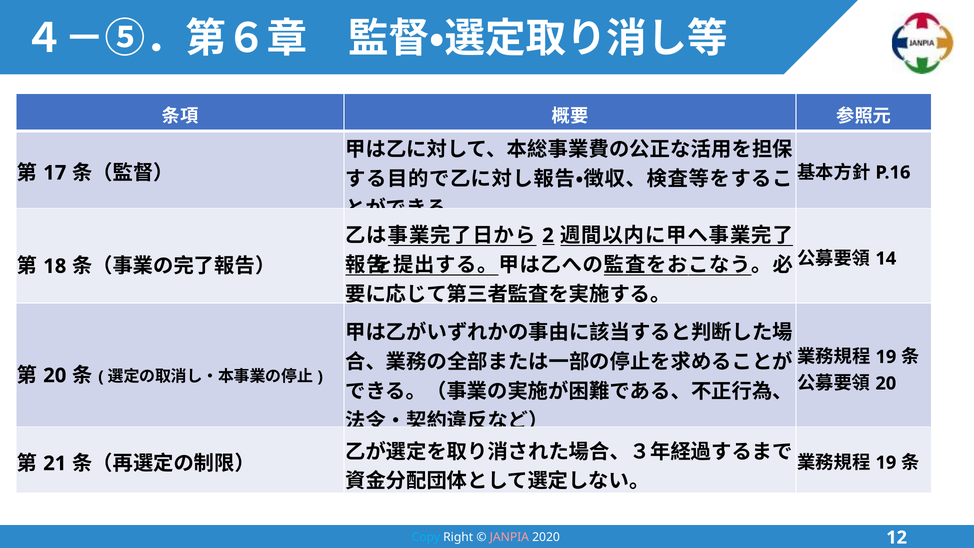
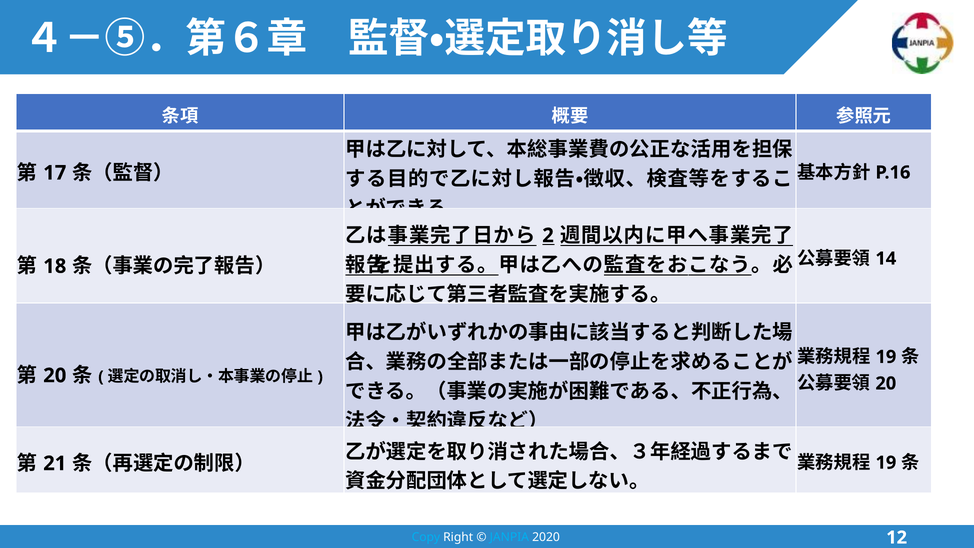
JANPIA colour: pink -> light blue (509, 537)
